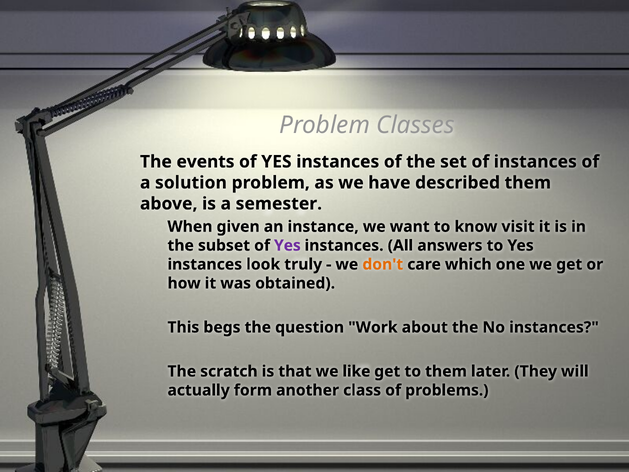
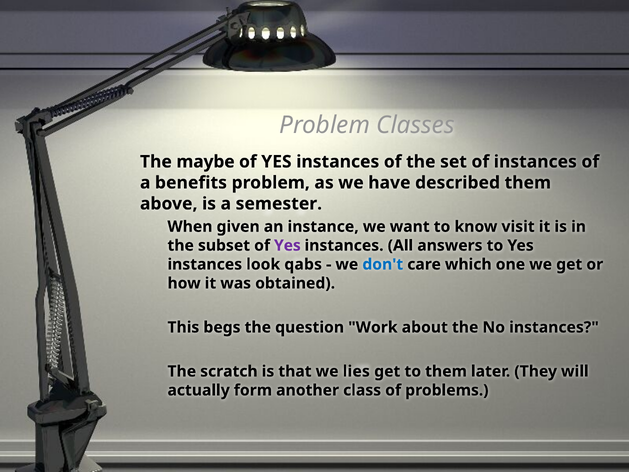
events: events -> maybe (206, 162)
solution: solution -> benefits (191, 183)
truly: truly -> qabs (303, 264)
don't colour: orange -> blue (383, 264)
like: like -> lies (356, 371)
